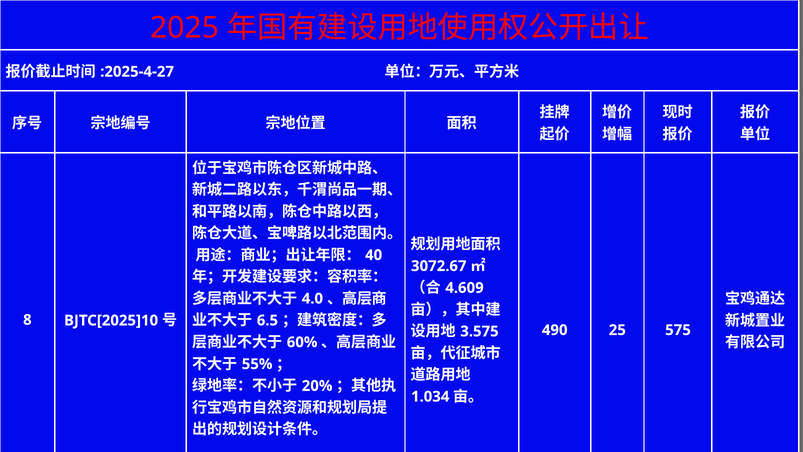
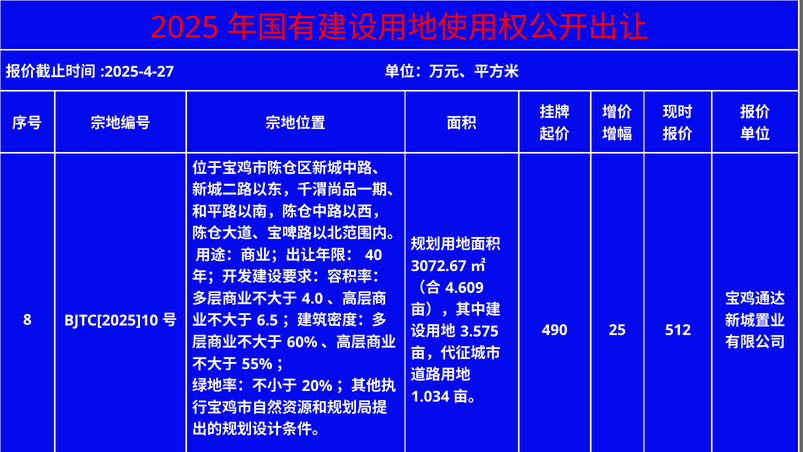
575: 575 -> 512 (678, 330)
